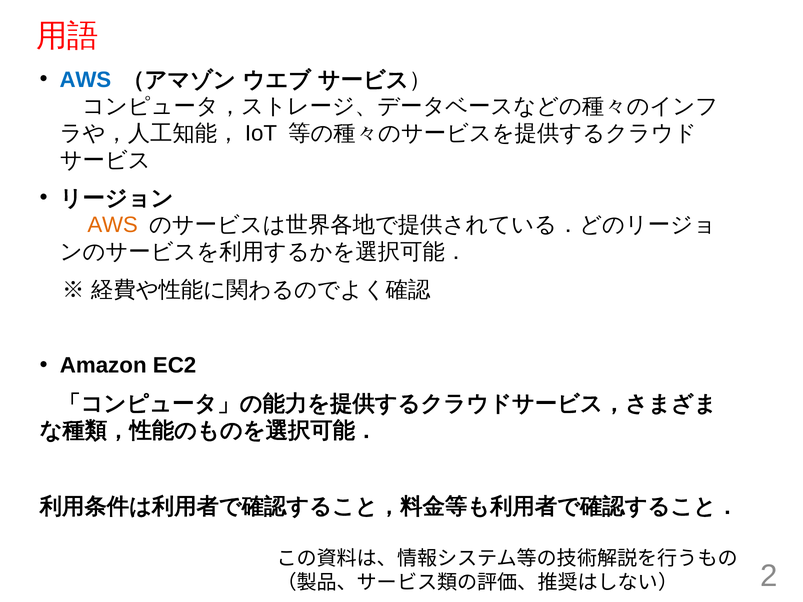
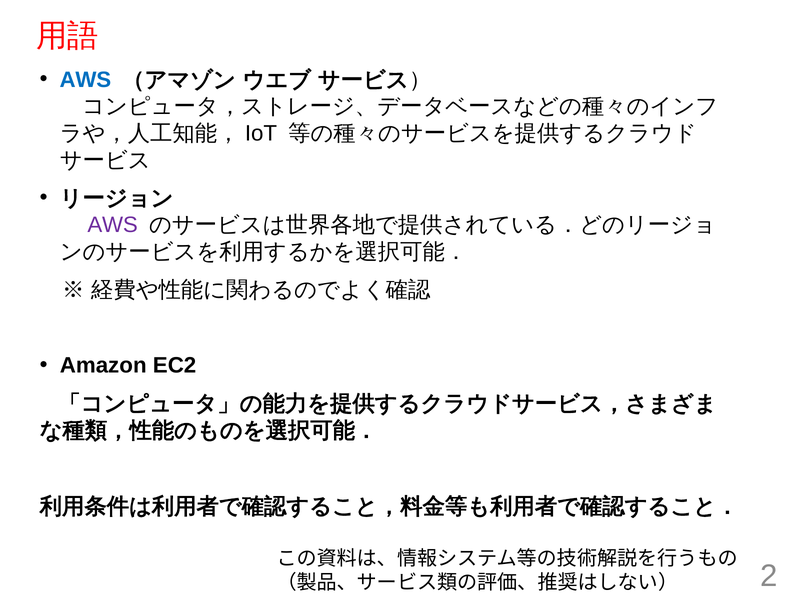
AWS colour: orange -> purple (113, 225)
